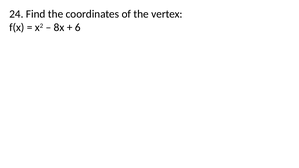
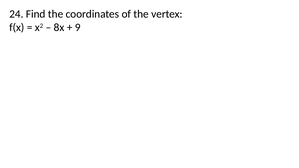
6: 6 -> 9 (78, 28)
